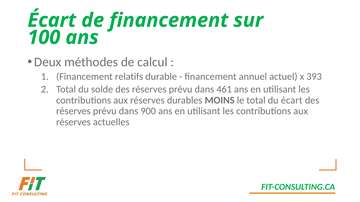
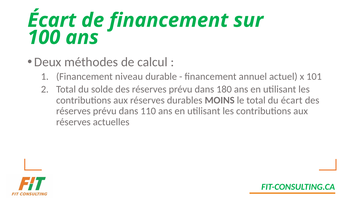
relatifs: relatifs -> niveau (129, 77)
393: 393 -> 101 (314, 77)
461: 461 -> 180 (224, 90)
900: 900 -> 110 (148, 111)
